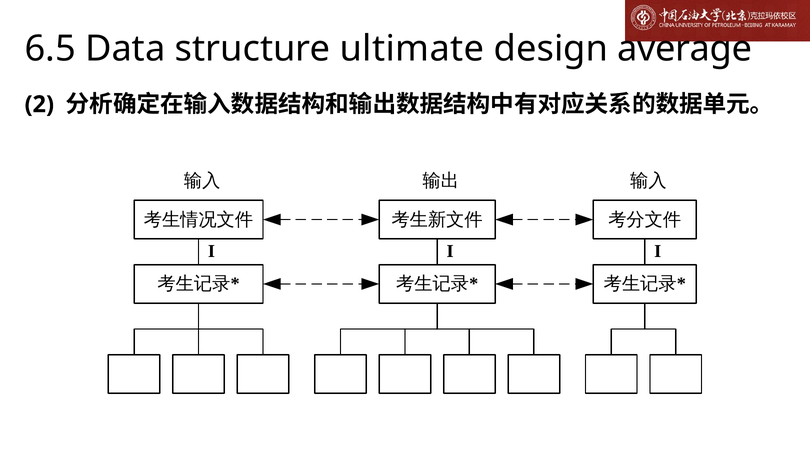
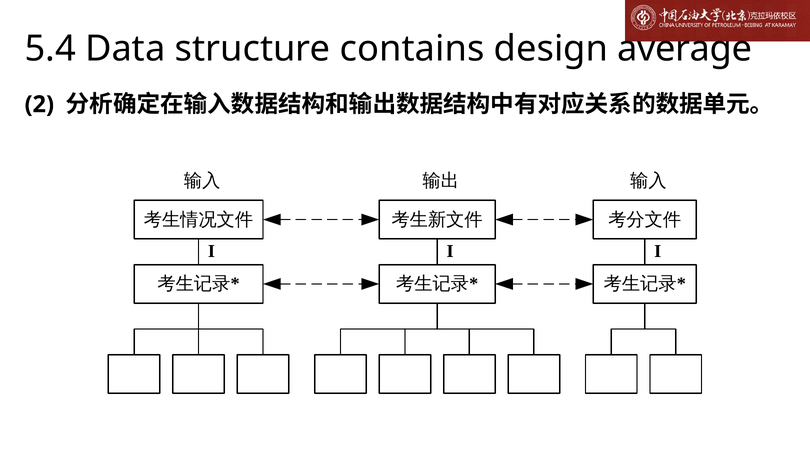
6.5: 6.5 -> 5.4 (50, 49)
ultimate: ultimate -> contains (412, 49)
